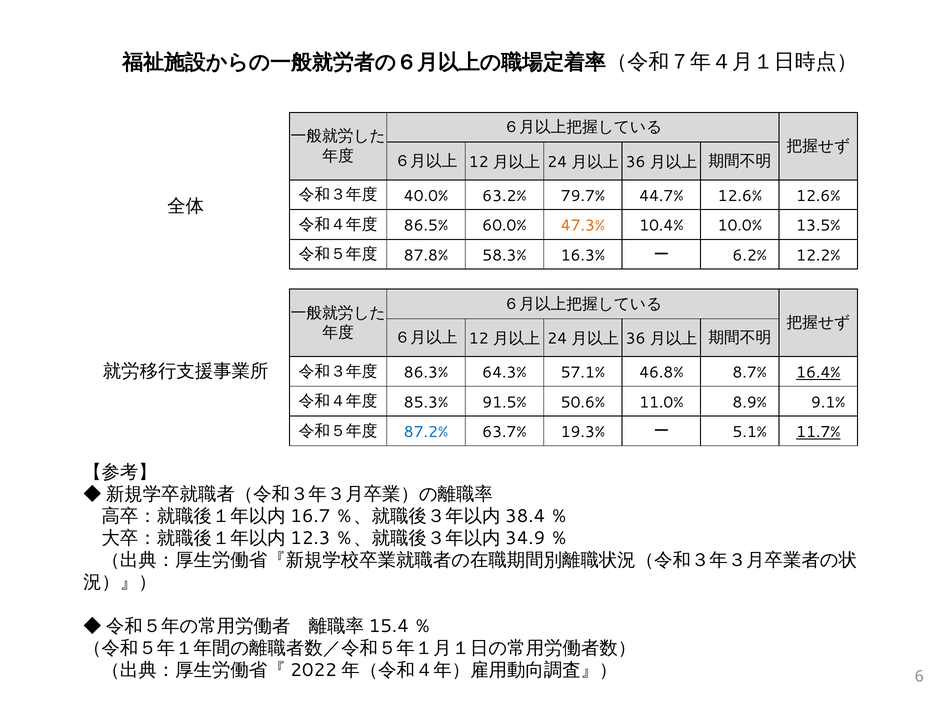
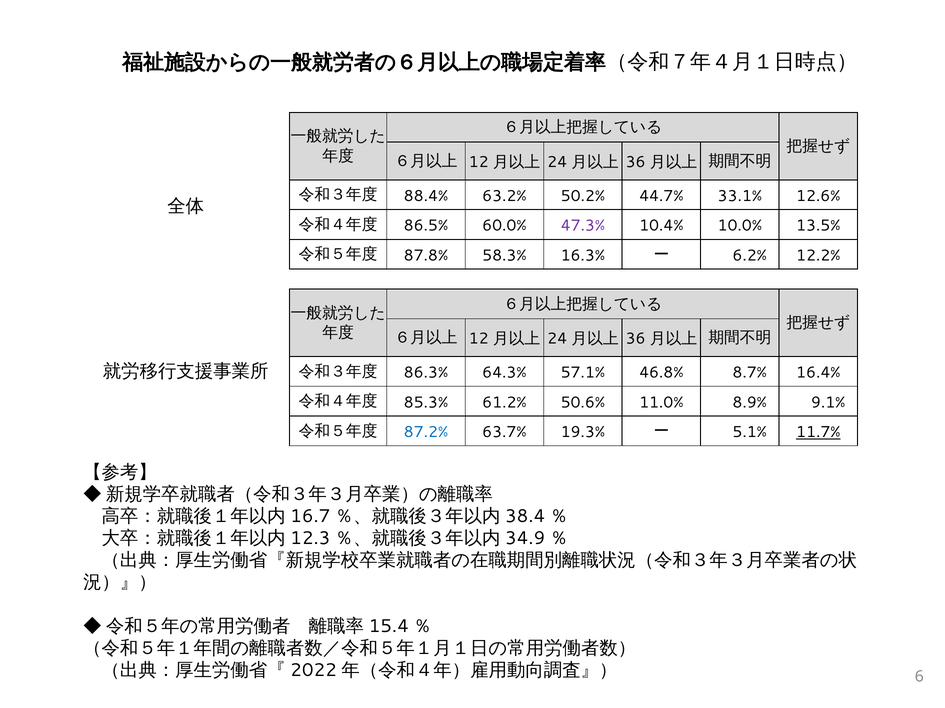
40.0%: 40.0% -> 88.4% (426, 196)
79.7%: 79.7% -> 50.2% (583, 196)
44.7% 12.6%: 12.6% -> 33.1% (740, 196)
47.3% colour: orange -> purple (583, 226)
16.4% underline: present -> none (818, 373)
91.5%: 91.5% -> 61.2% (504, 403)
